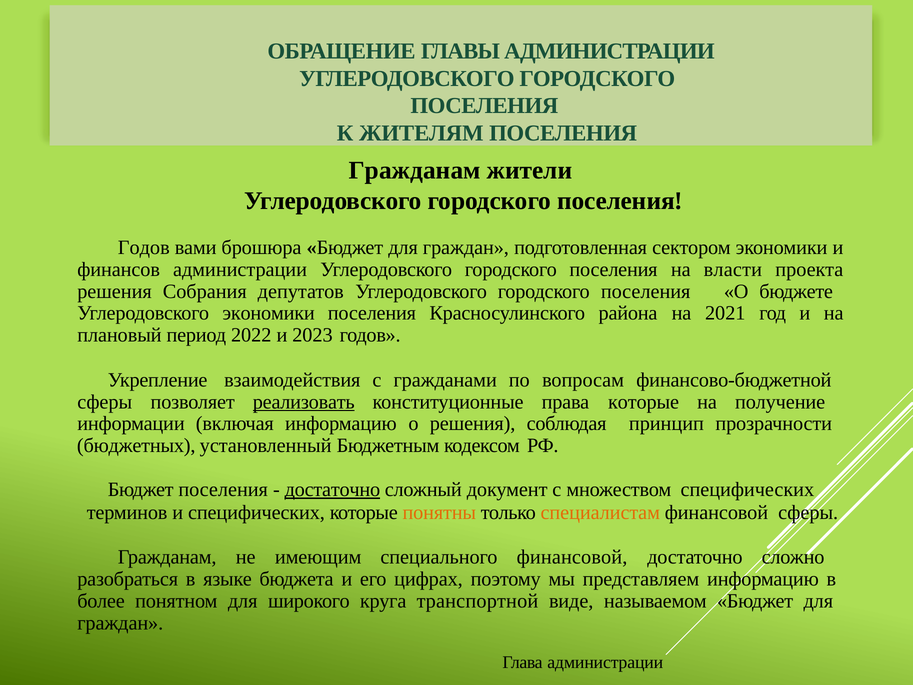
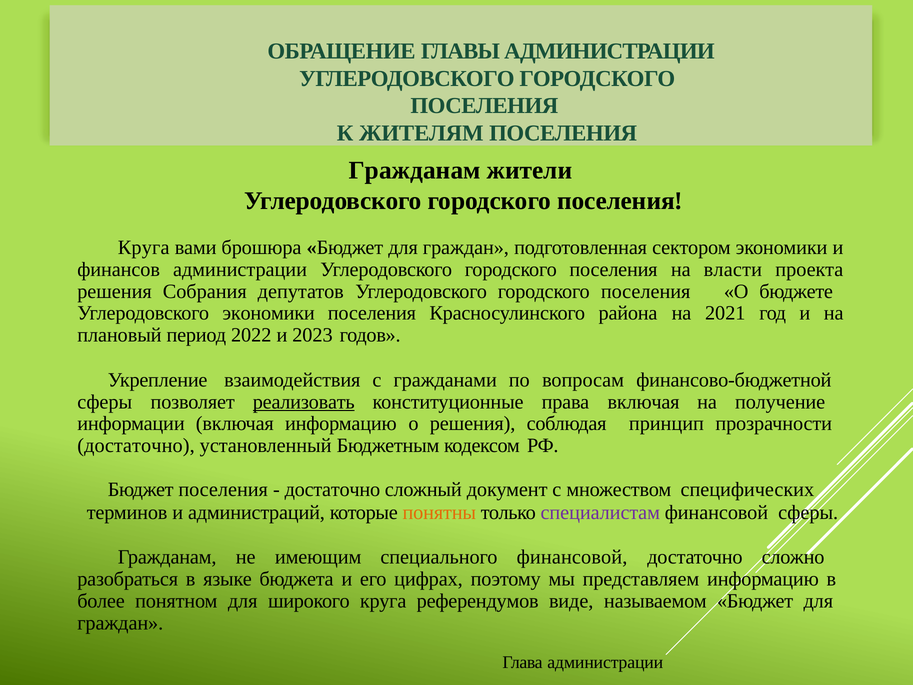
Годов: Годов -> Круга (144, 247)
права которые: которые -> включая (644, 402)
бюджетных: бюджетных -> достаточно (136, 446)
достаточно underline: present -> none (332, 489)
и специфических: специфических -> администраций (256, 513)
специалистам colour: orange -> purple (600, 513)
транспортной: транспортной -> референдумов (478, 601)
